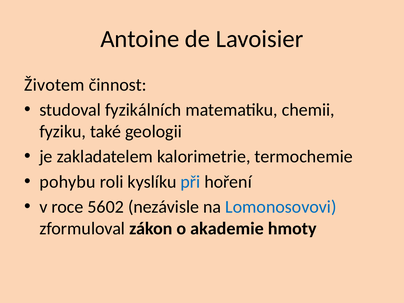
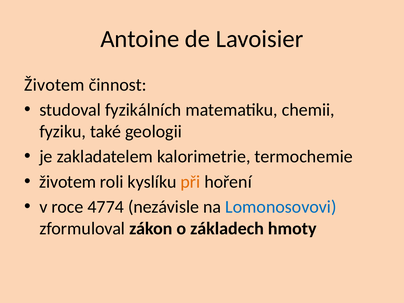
pohybu: pohybu -> životem (68, 182)
při colour: blue -> orange (190, 182)
5602: 5602 -> 4774 (106, 207)
akademie: akademie -> základech (227, 228)
